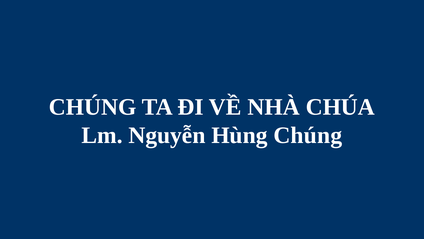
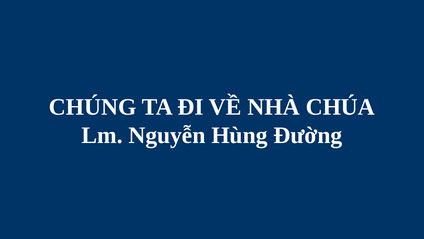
Hùng Chúng: Chúng -> Đường (308, 135)
